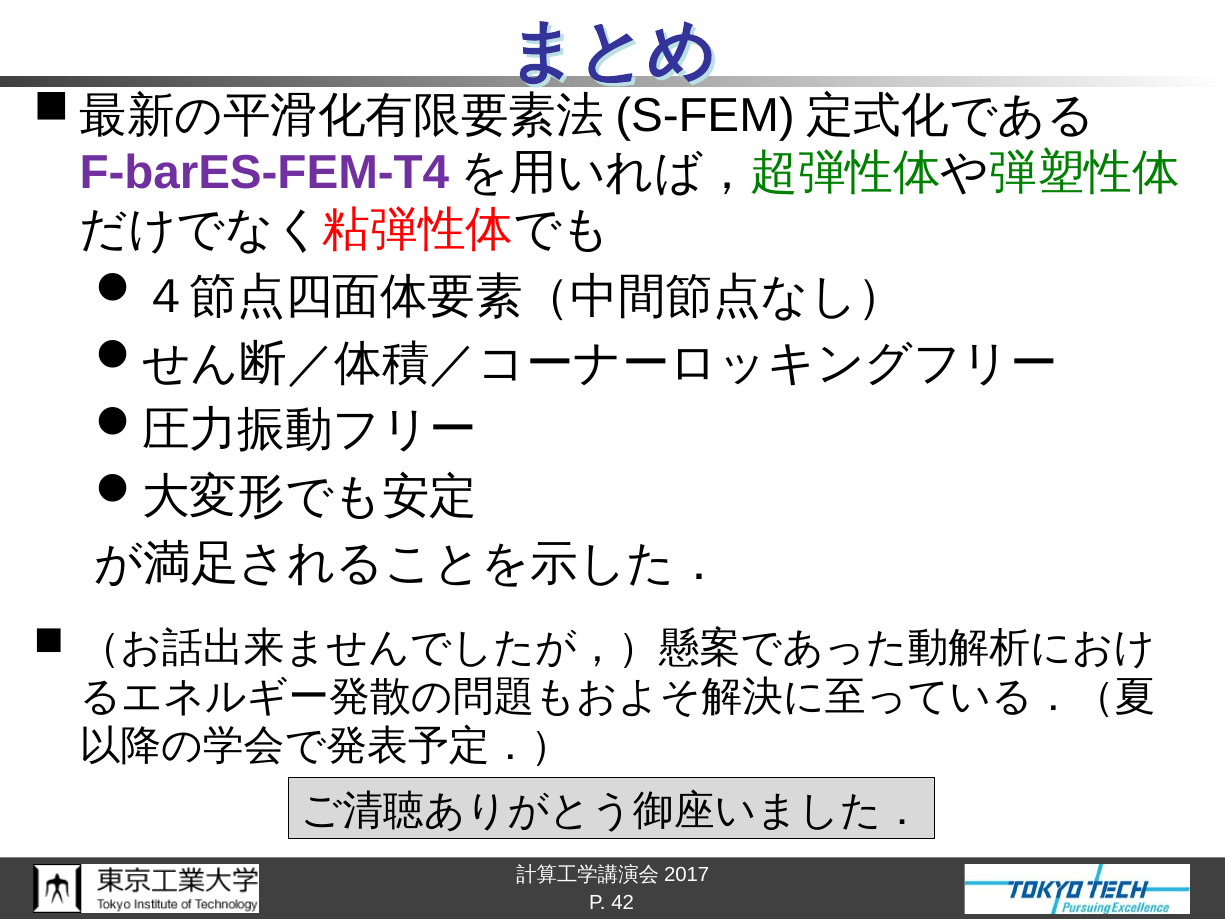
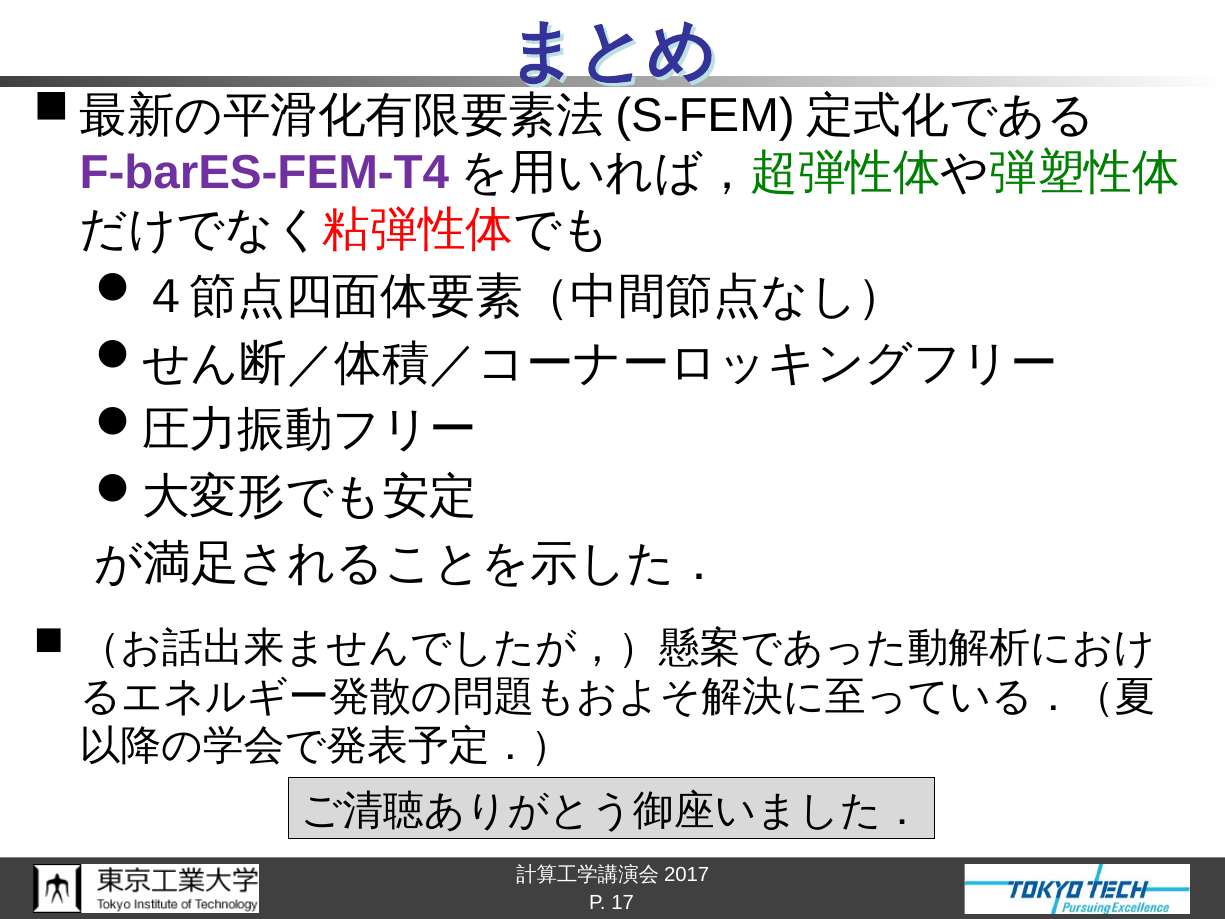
42: 42 -> 17 (623, 902)
